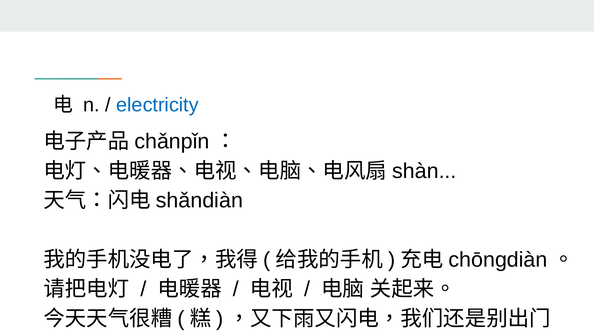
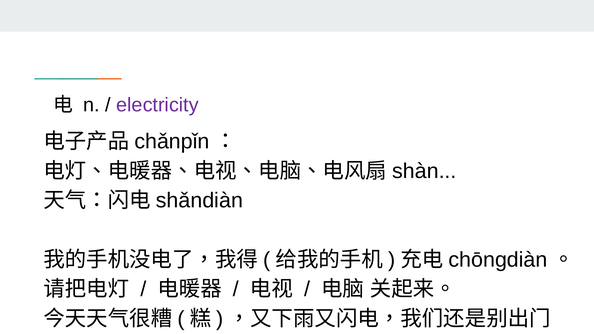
electricity colour: blue -> purple (157, 105)
